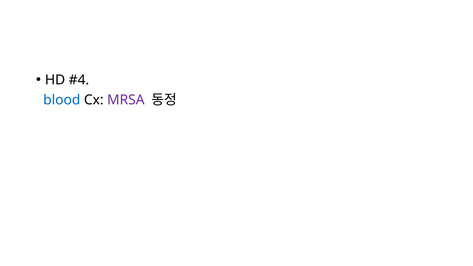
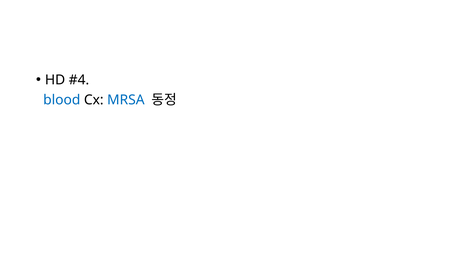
MRSA colour: purple -> blue (126, 100)
